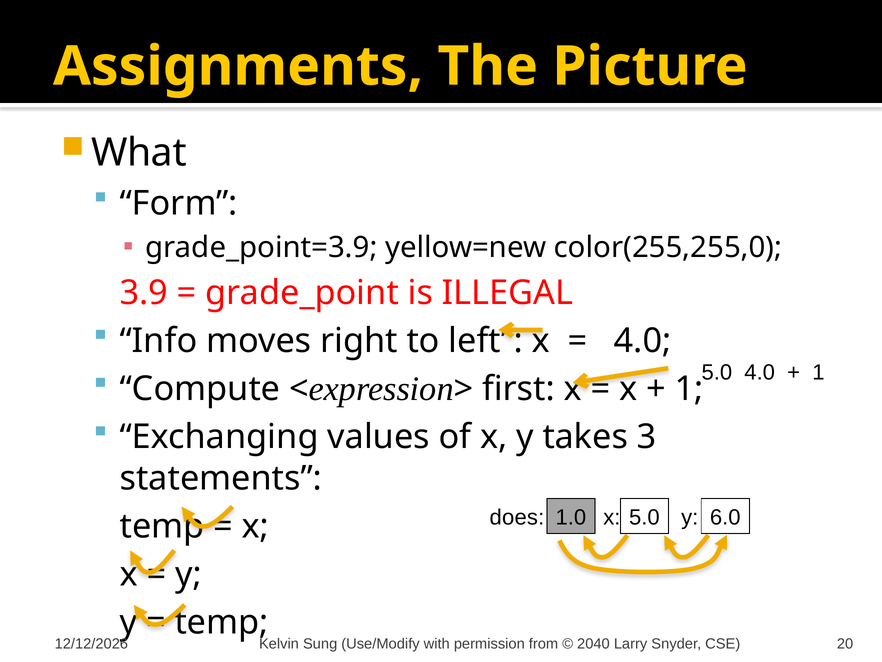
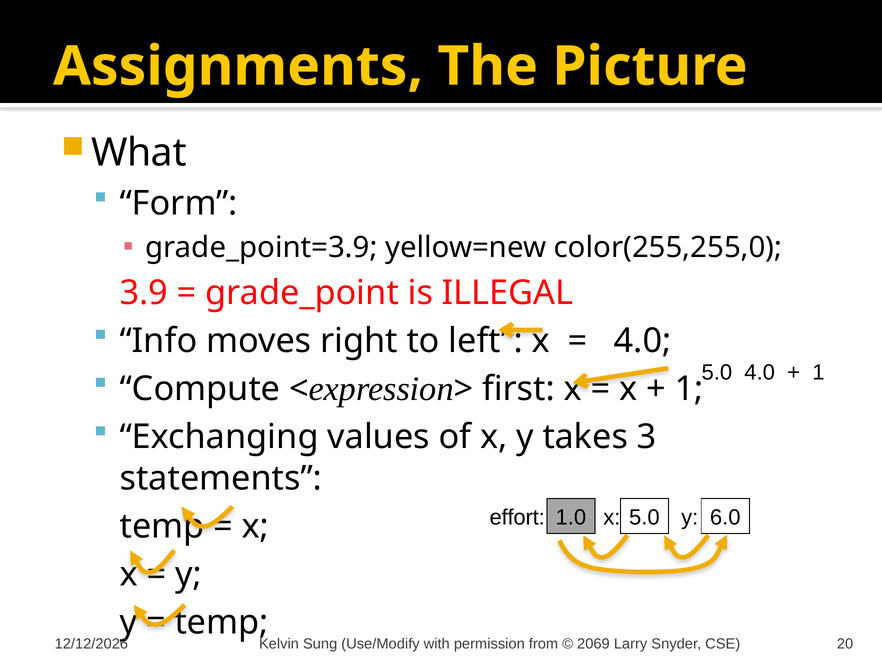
does: does -> effort (517, 517)
2040: 2040 -> 2069 (593, 643)
